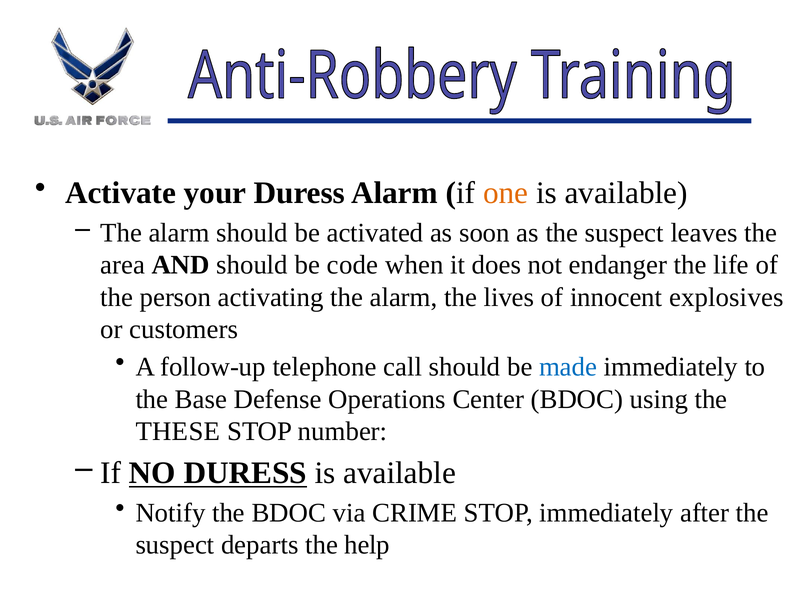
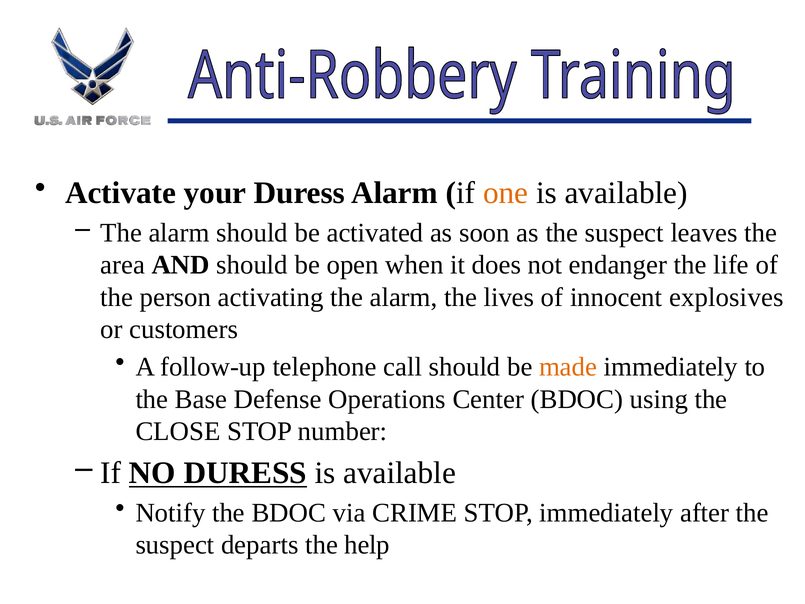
code: code -> open (353, 265)
made colour: blue -> orange (568, 367)
THESE: THESE -> CLOSE (178, 431)
